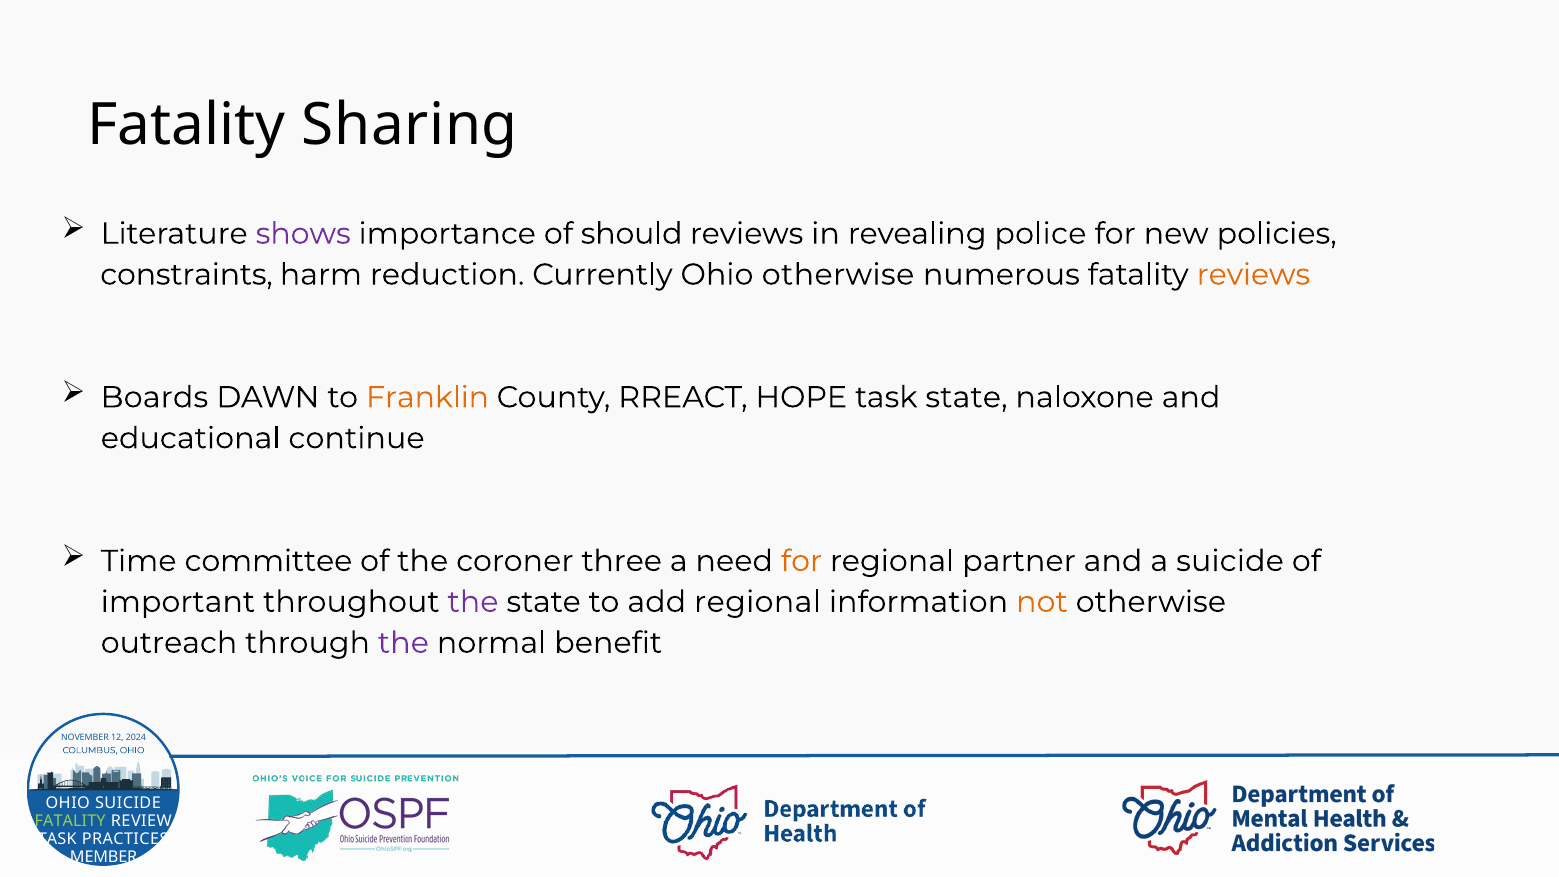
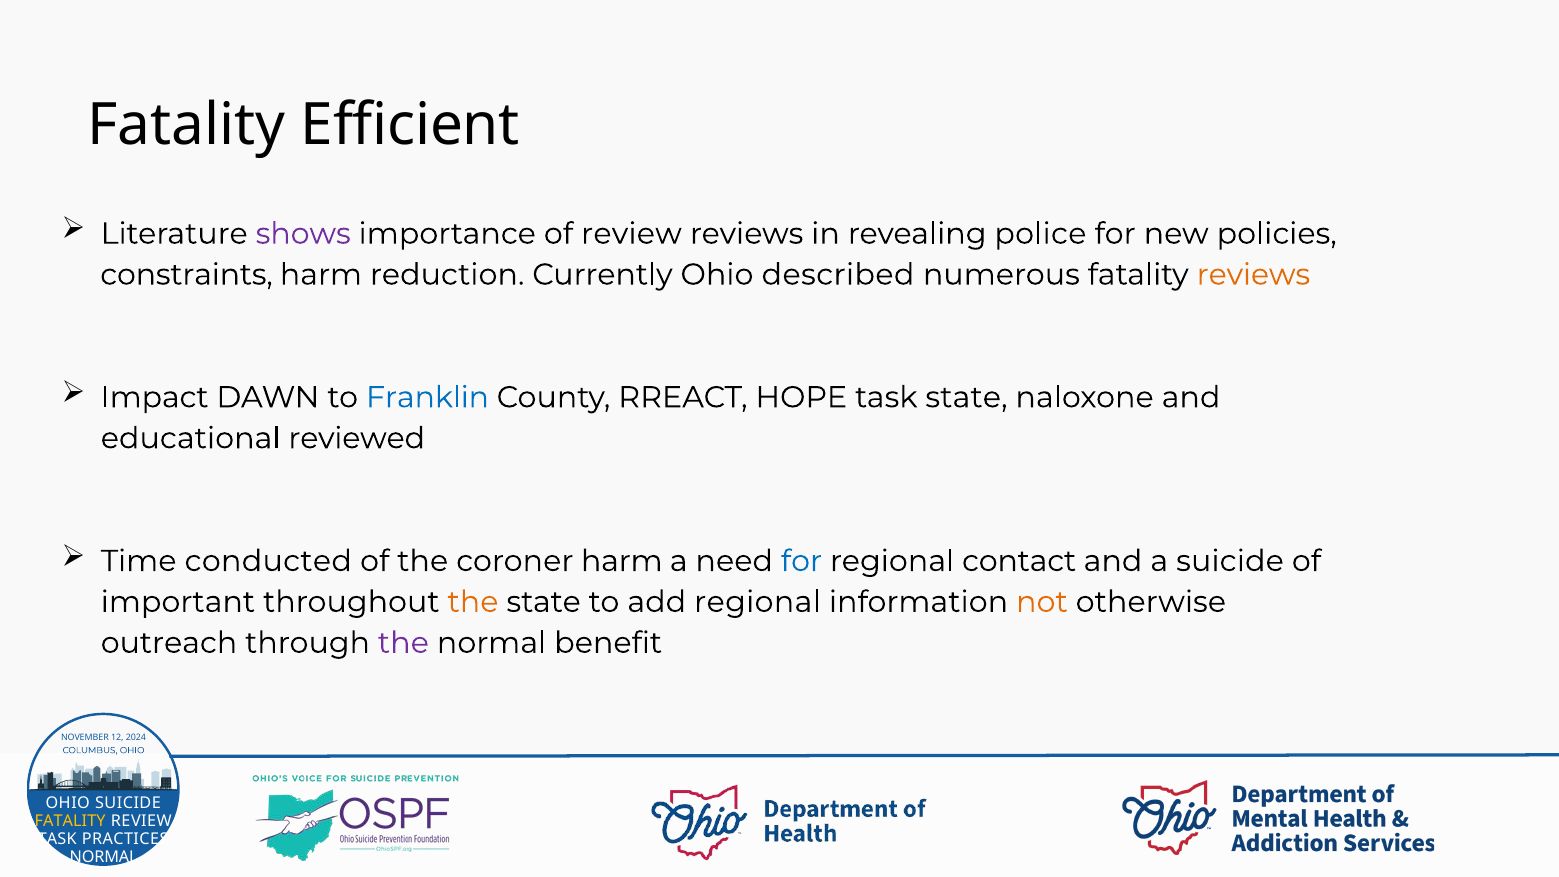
Sharing: Sharing -> Efficient (410, 125)
of should: should -> review (631, 234)
Ohio otherwise: otherwise -> described (838, 275)
Boards: Boards -> Impact (155, 397)
Franklin colour: orange -> blue (428, 397)
continue: continue -> reviewed (357, 438)
committee: committee -> conducted (268, 561)
coroner three: three -> harm (622, 561)
for colour: orange -> blue (801, 561)
partner: partner -> contact (1019, 561)
the colour: purple -> orange (473, 602)
FATALITY colour: light green -> yellow (70, 821)
MEMBER: MEMBER -> NORMAL (104, 857)
